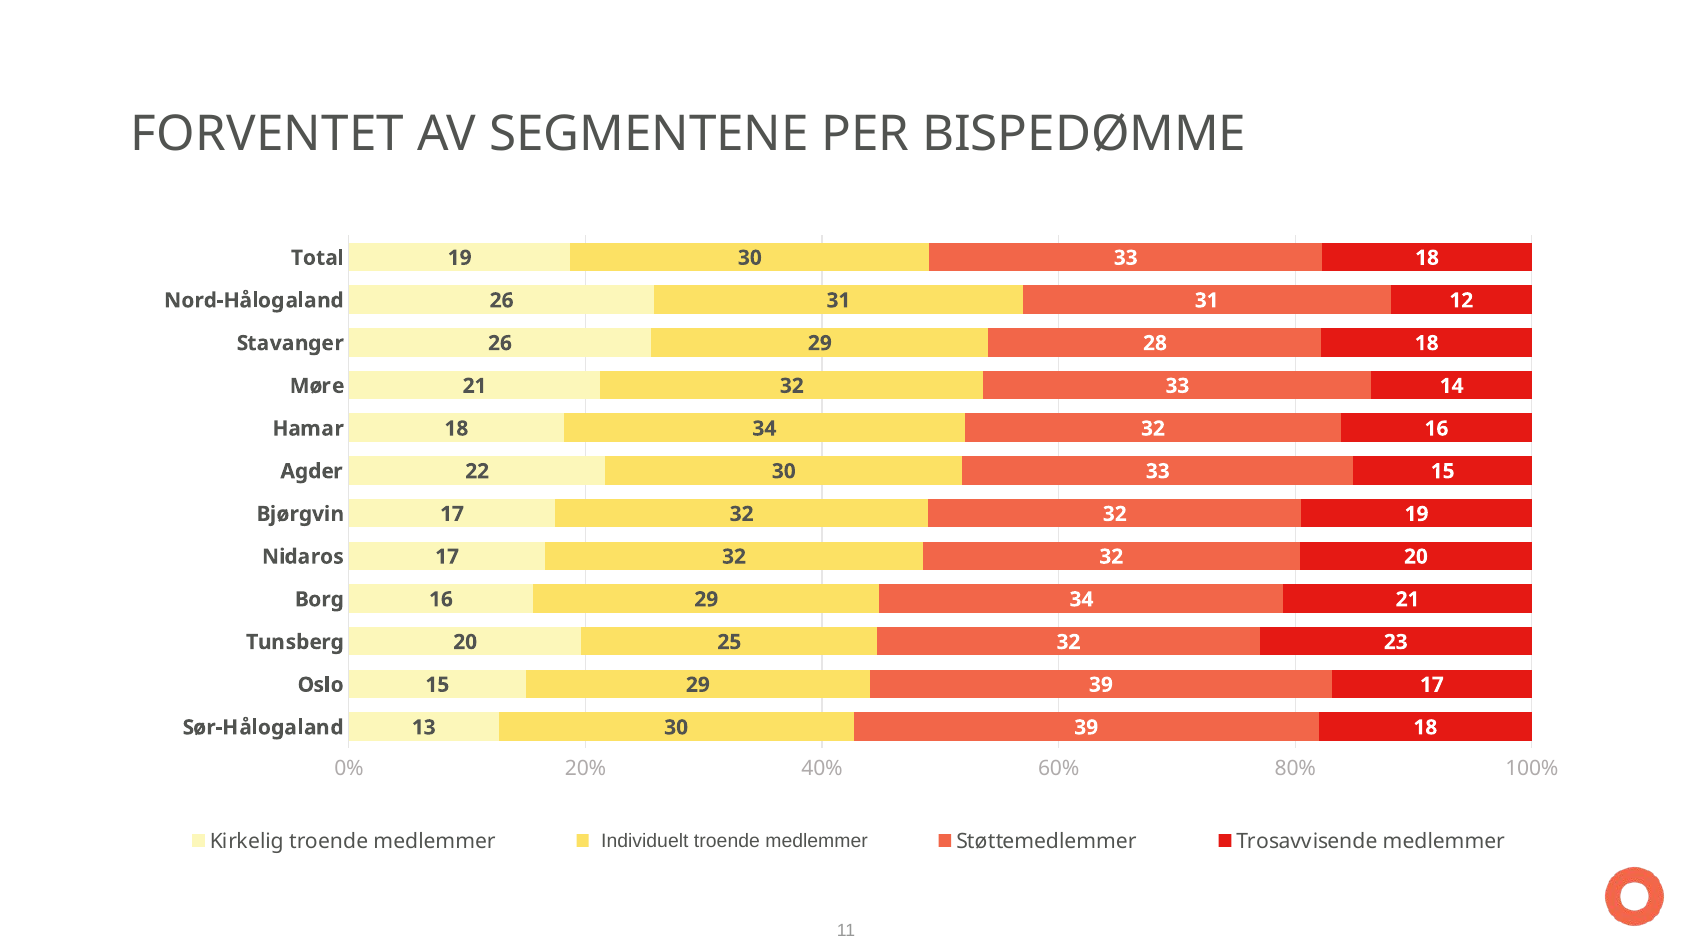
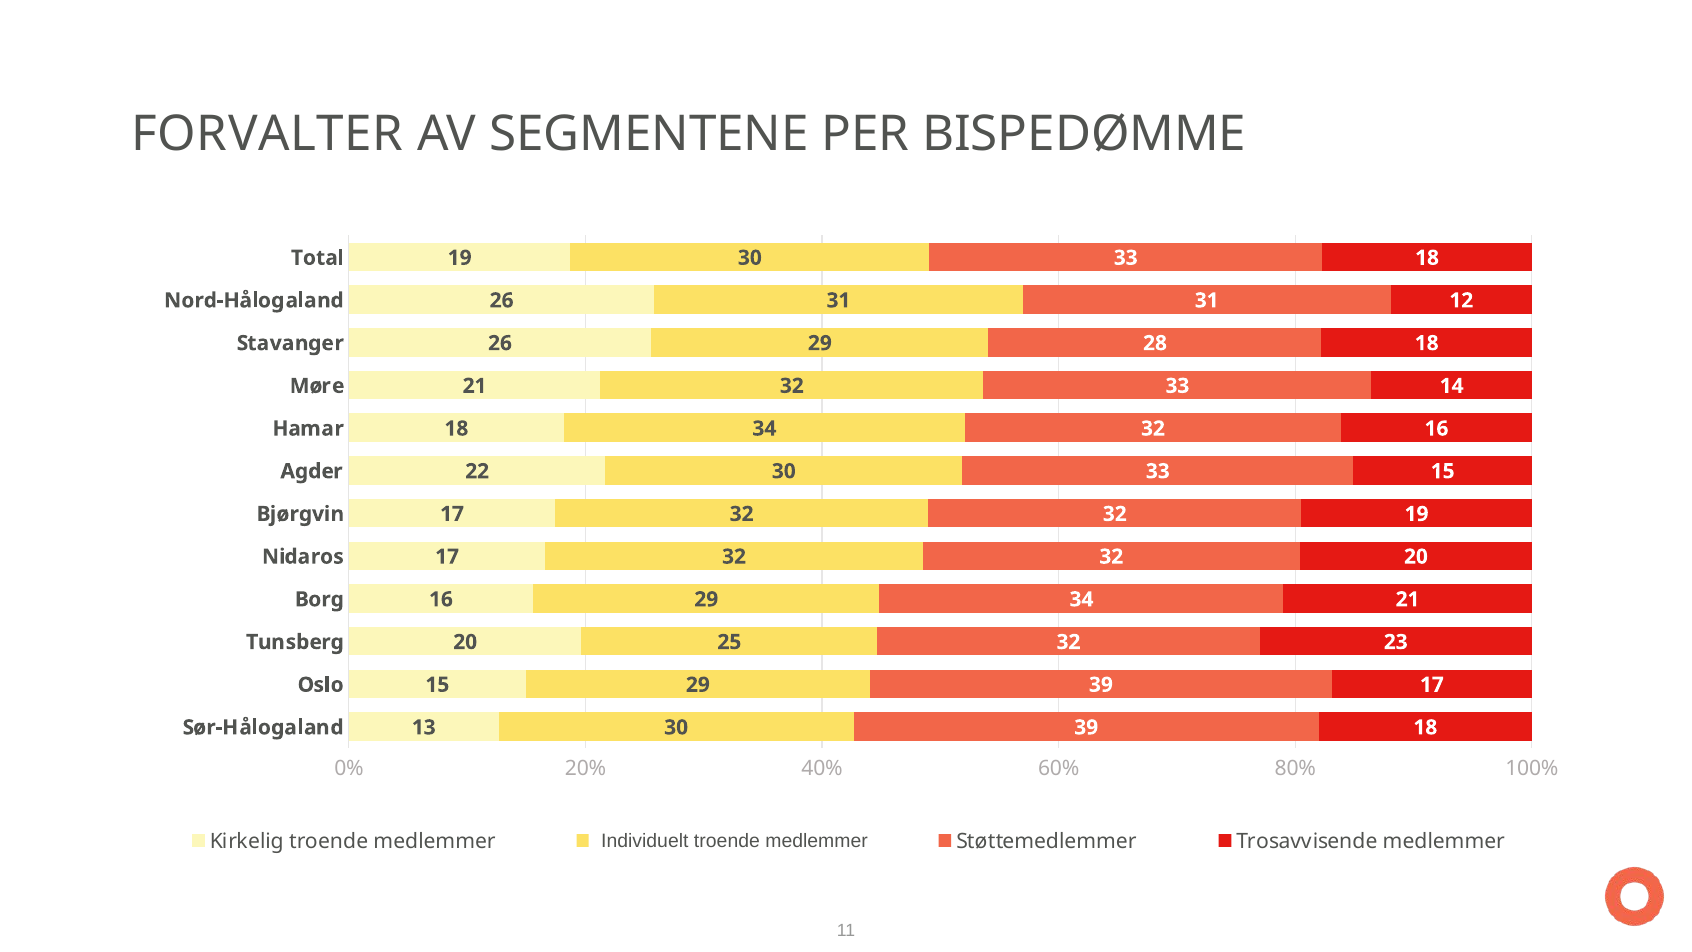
FORVENTET: FORVENTET -> FORVALTER (267, 134)
